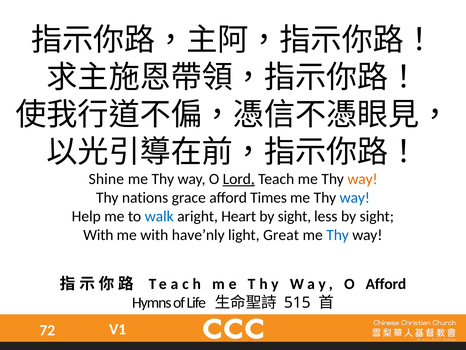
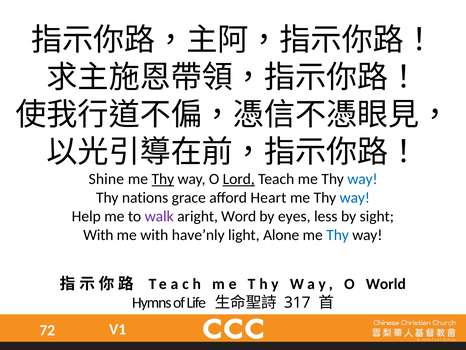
Thy underline: none -> present (163, 179)
way colour: orange -> blue (362, 179)
Times: Times -> Heart (268, 197)
walk colour: blue -> purple (159, 216)
Heart: Heart -> Word (239, 216)
sight: sight -> eyes (294, 216)
Great: Great -> Alone (281, 235)
O Afford: Afford -> World (386, 284)
515: 515 -> 317 (297, 302)
